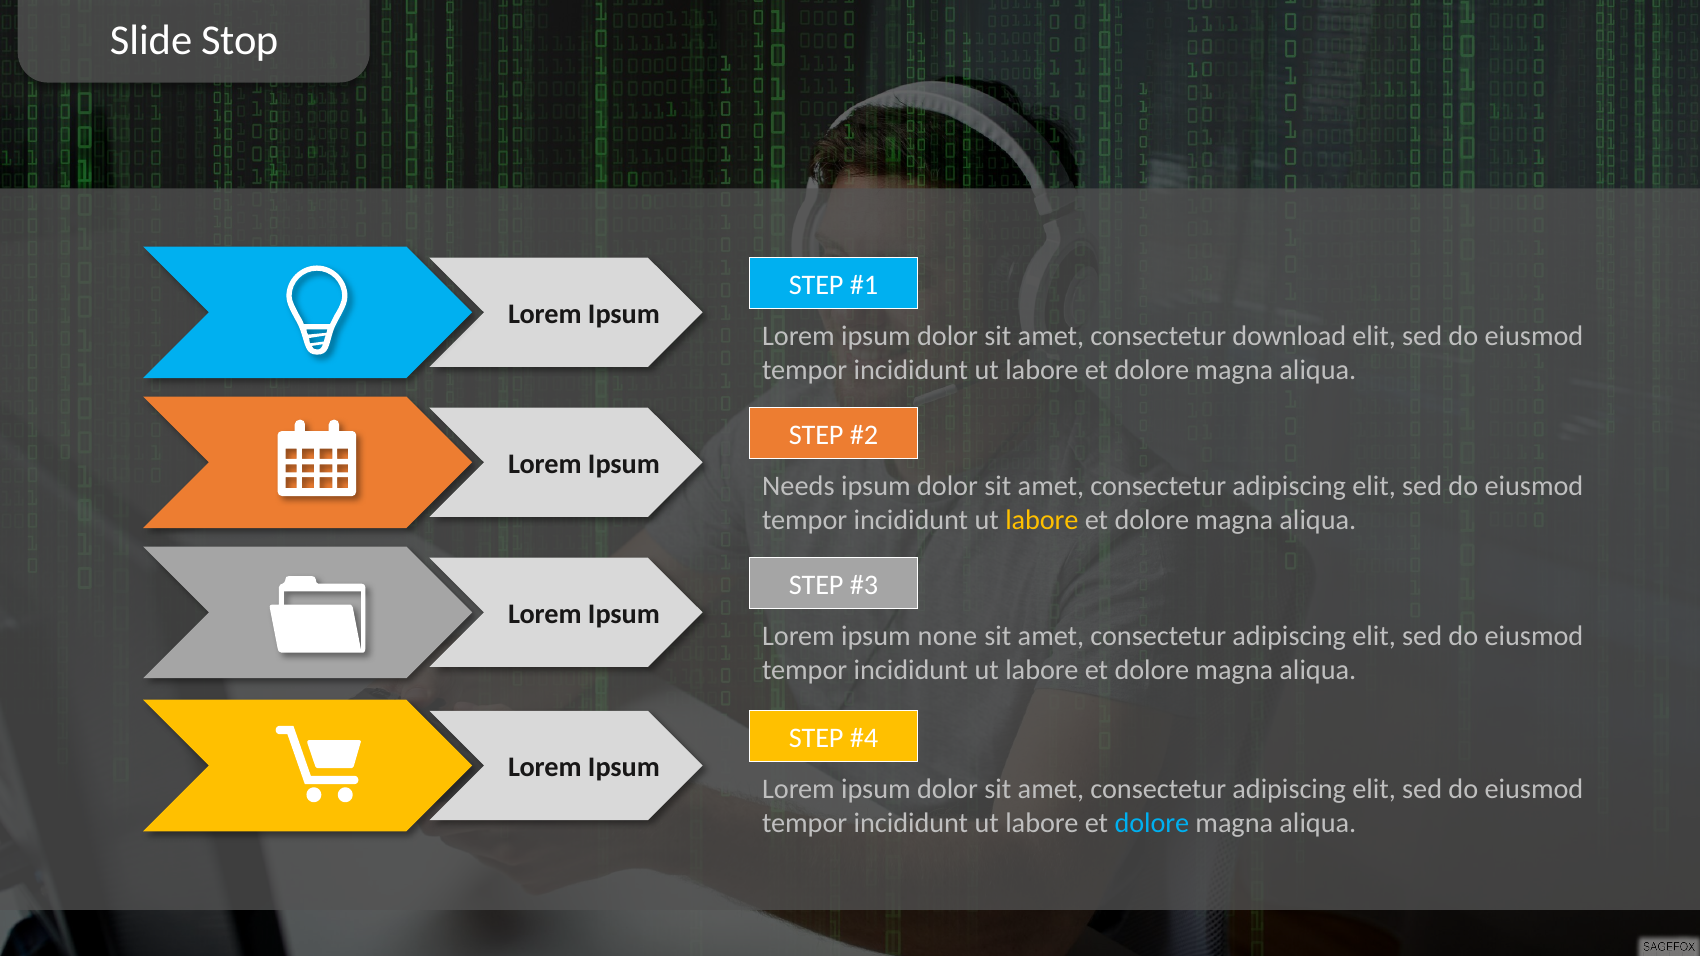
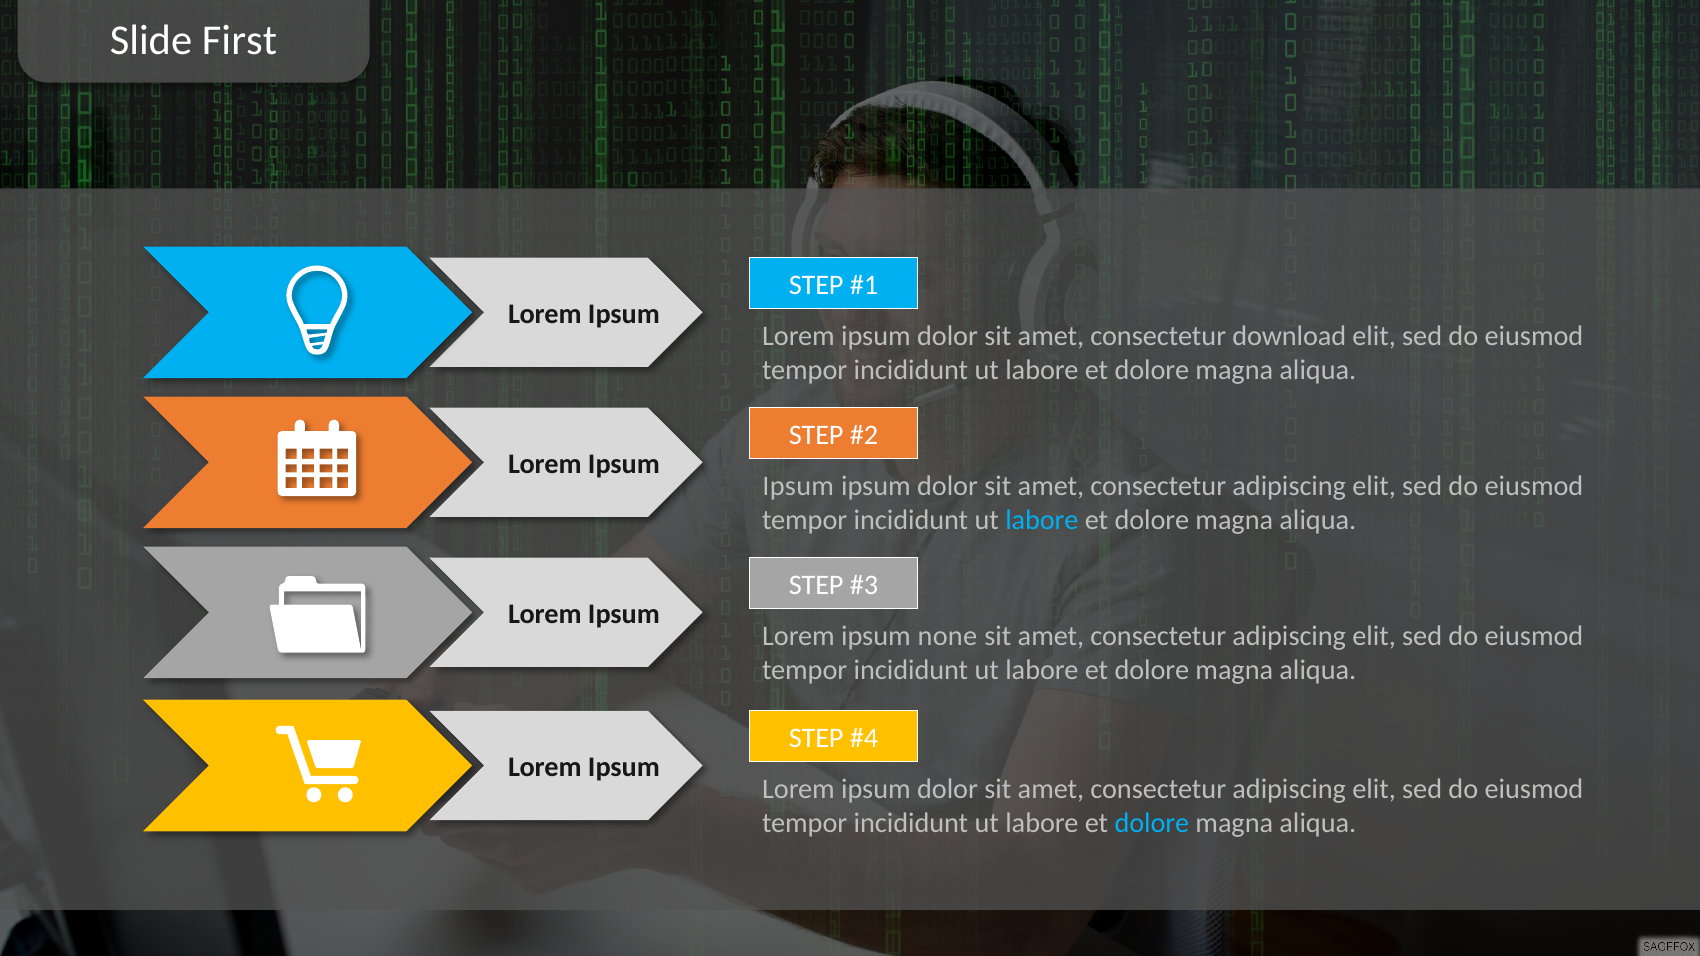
Stop: Stop -> First (239, 40)
Needs: Needs -> Ipsum (798, 486)
labore colour: yellow -> light blue (1042, 520)
